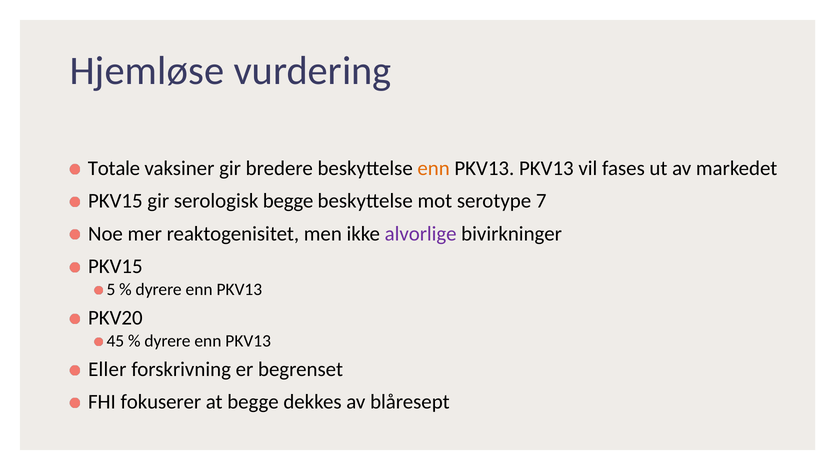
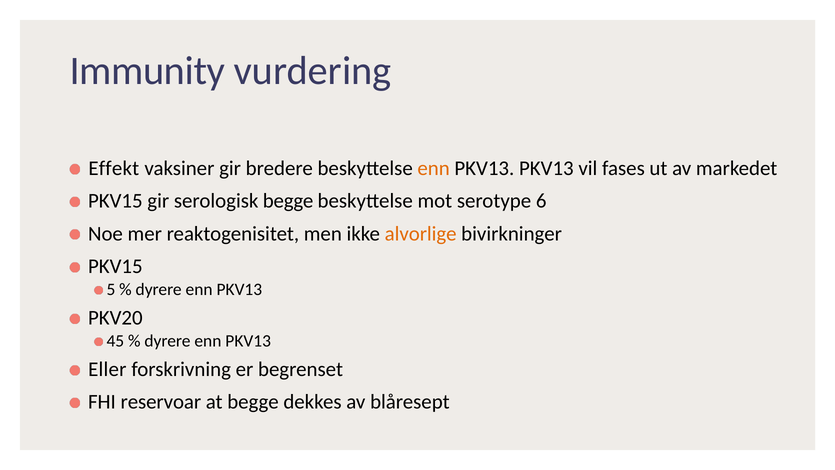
Hjemløse: Hjemløse -> Immunity (147, 71)
Totale: Totale -> Effekt (114, 168)
7: 7 -> 6 (541, 201)
alvorlige colour: purple -> orange (421, 233)
fokuserer: fokuserer -> reservoar (161, 402)
